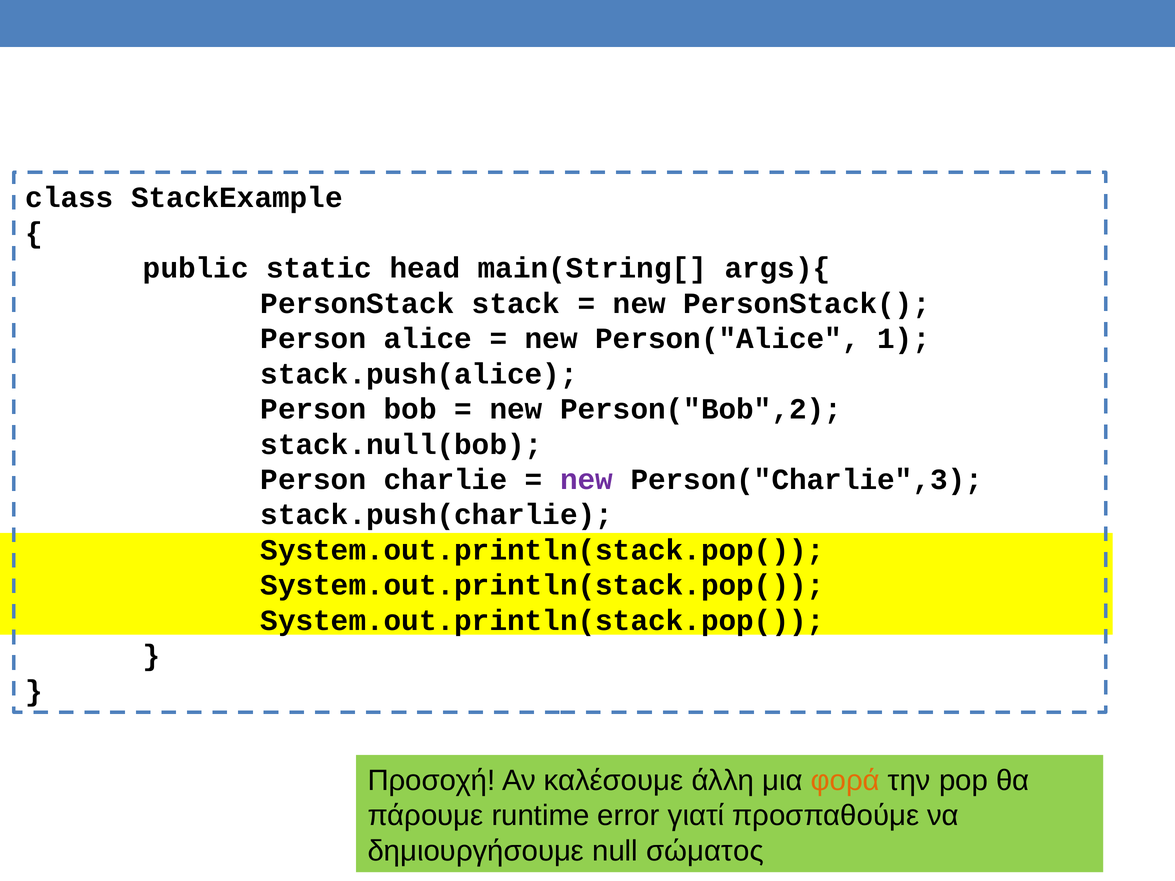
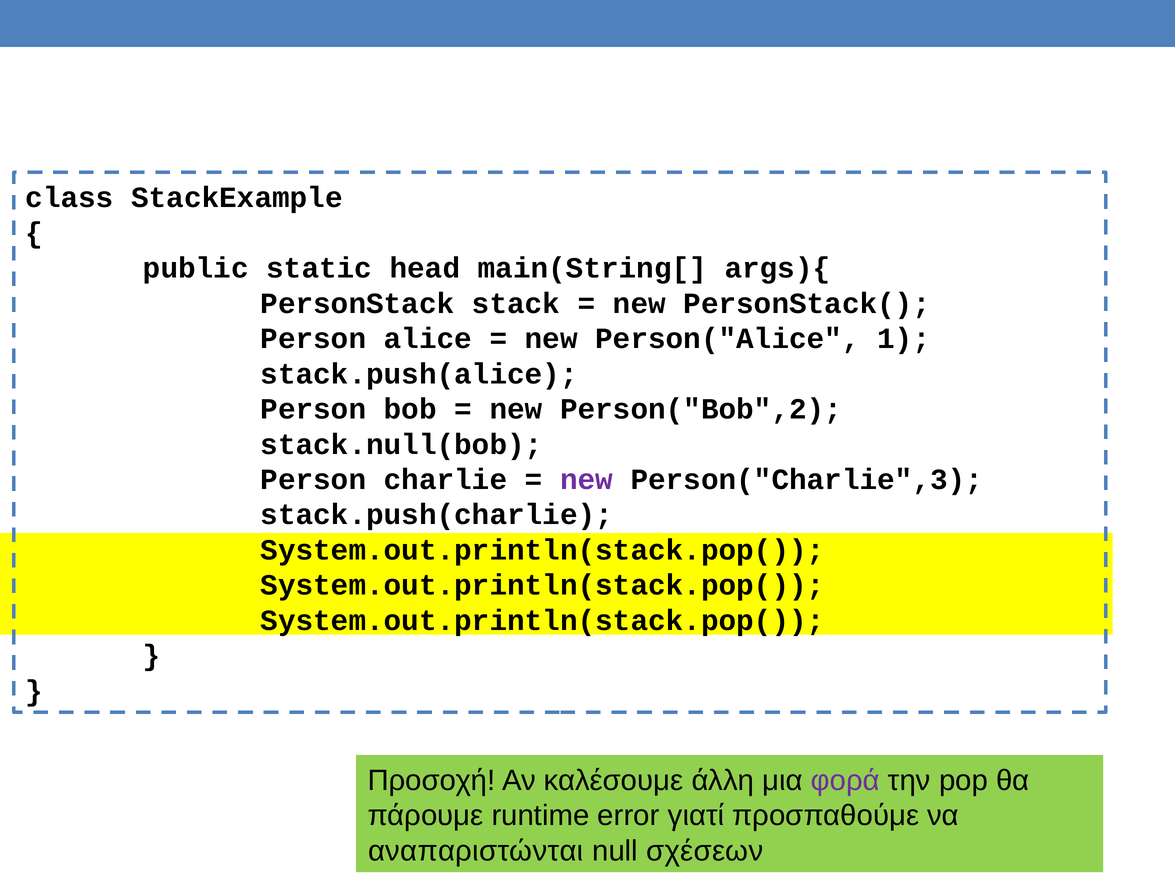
φορά colour: orange -> purple (845, 781)
δημιουργήσουμε: δημιουργήσουμε -> αναπαριστώνται (476, 851)
σώματος: σώματος -> σχέσεων (705, 851)
